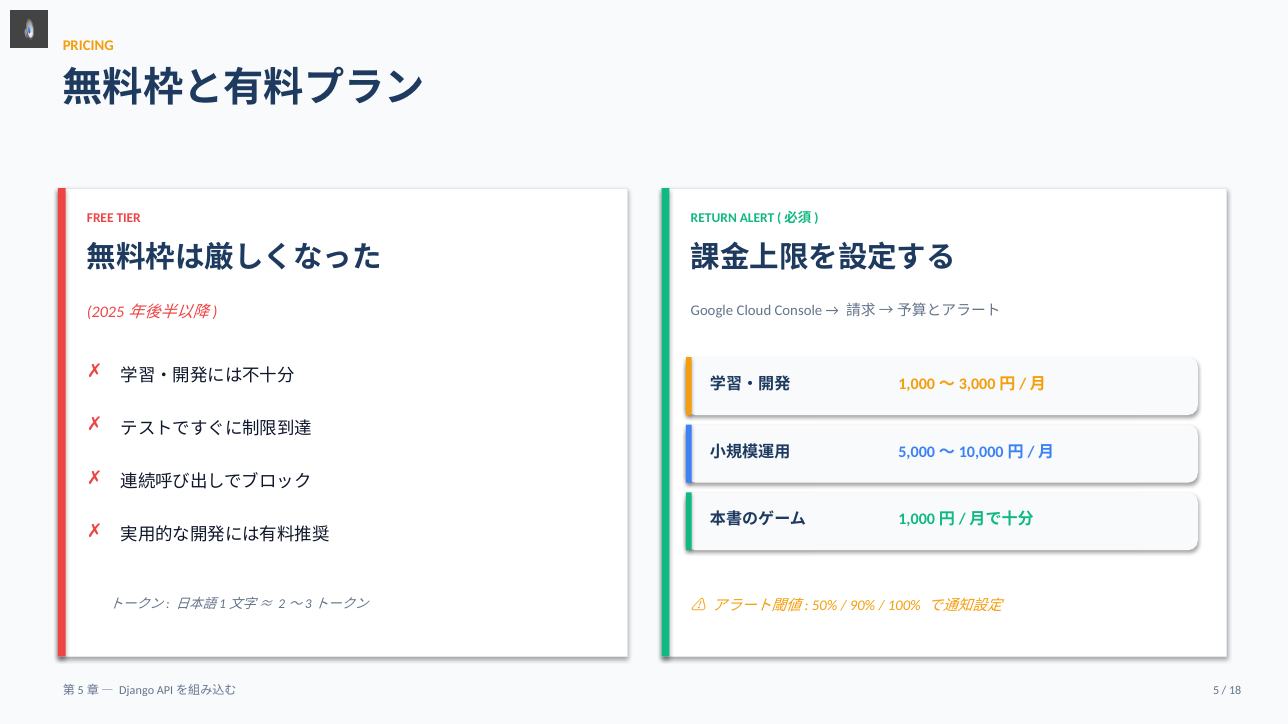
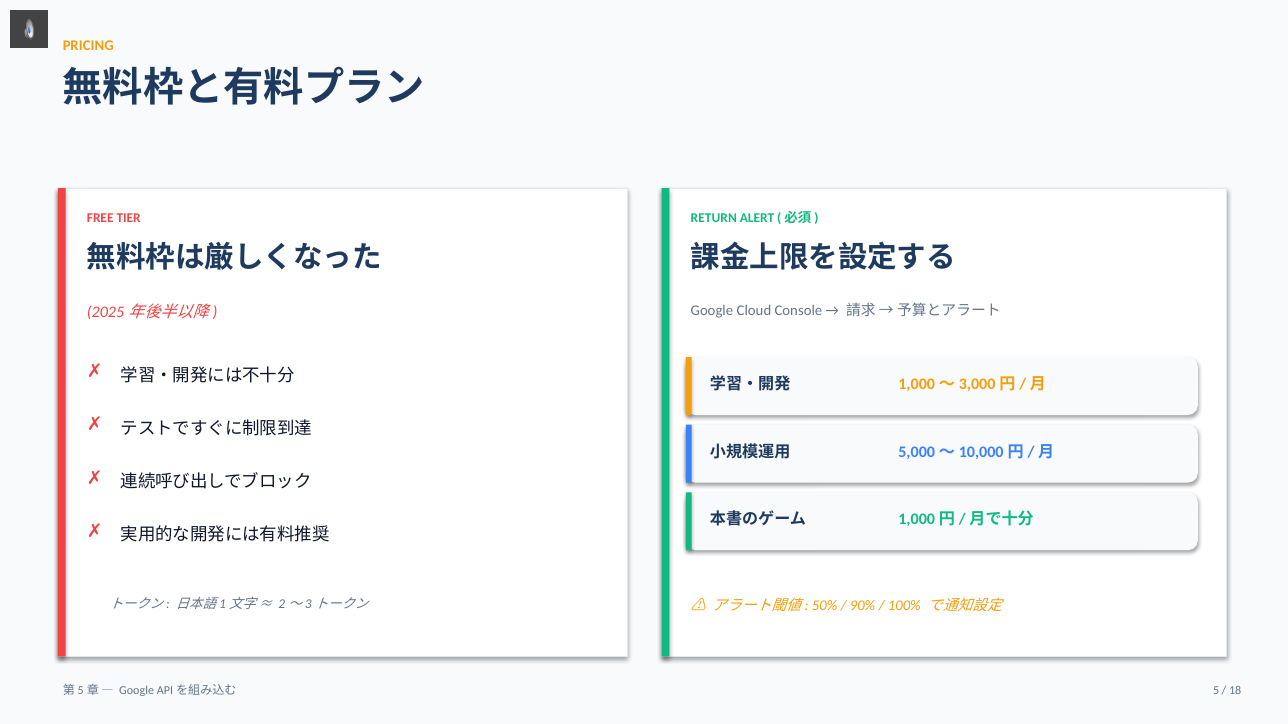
Django: Django -> Google (137, 691)
